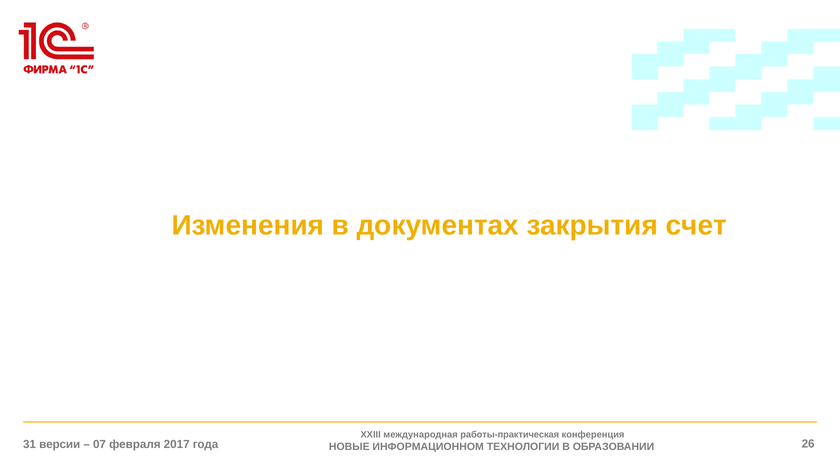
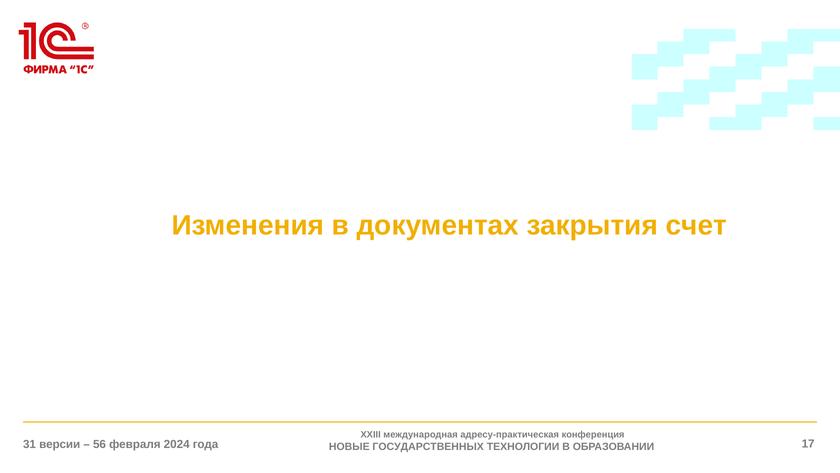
работы-практическая: работы-практическая -> адресу-практическая (510, 434)
07: 07 -> 56 (99, 444)
2017: 2017 -> 2024 (177, 444)
ИНФОРМАЦИОННОМ: ИНФОРМАЦИОННОМ -> ГОСУДАРСТВЕННЫХ (428, 446)
26: 26 -> 17 (808, 443)
